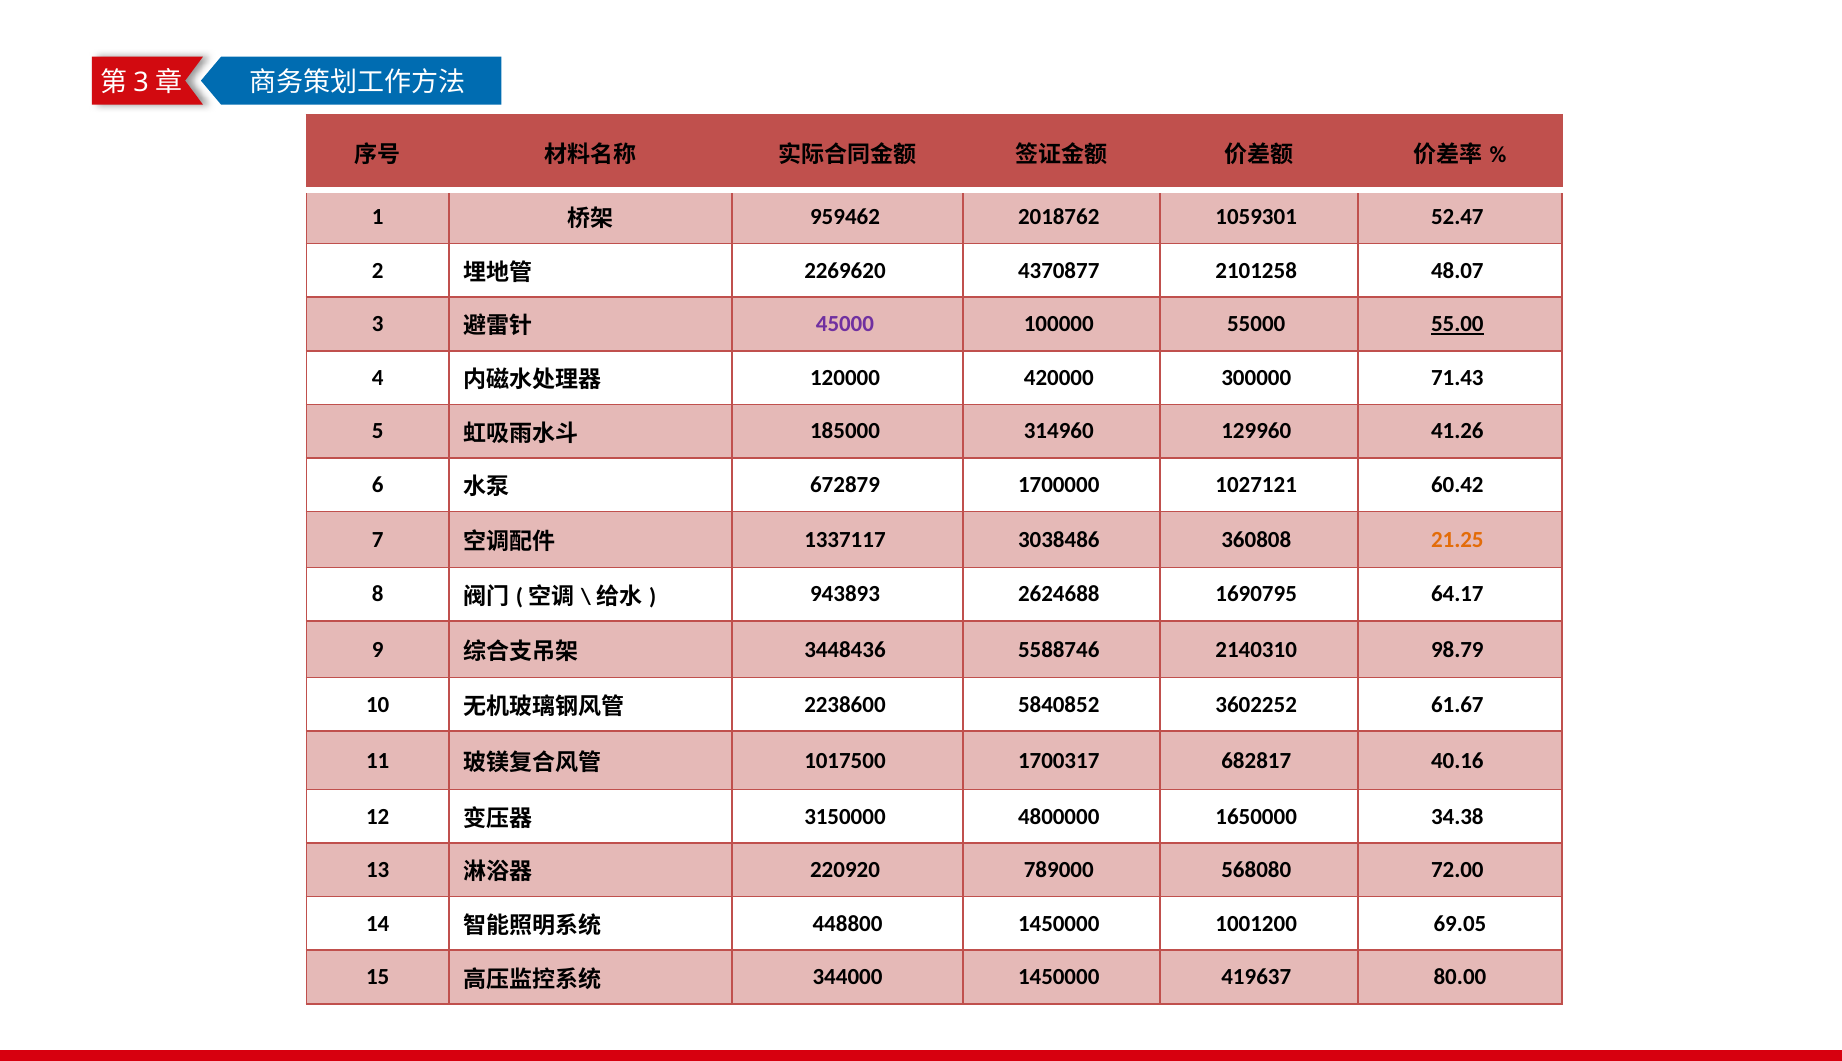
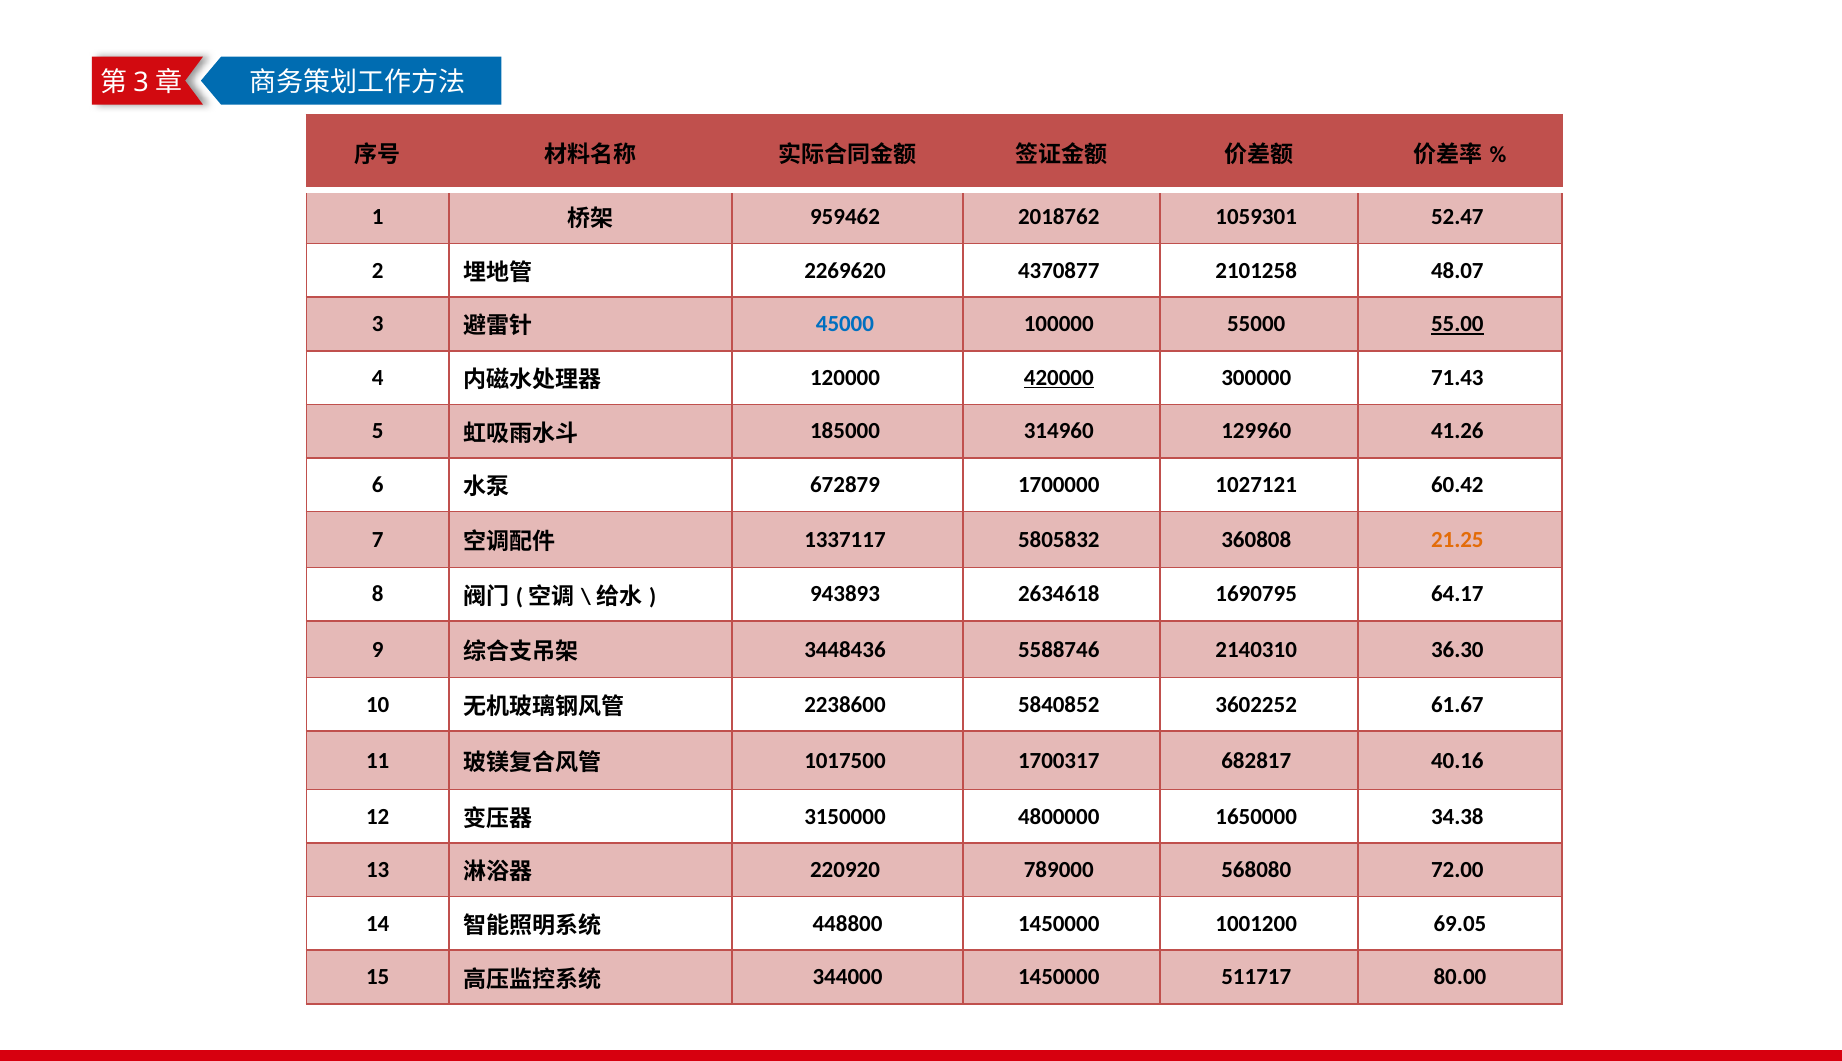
45000 colour: purple -> blue (845, 324)
420000 underline: none -> present (1059, 378)
3038486: 3038486 -> 5805832 (1059, 539)
2624688: 2624688 -> 2634618 (1059, 594)
98.79: 98.79 -> 36.30 (1457, 649)
419637: 419637 -> 511717 (1256, 977)
